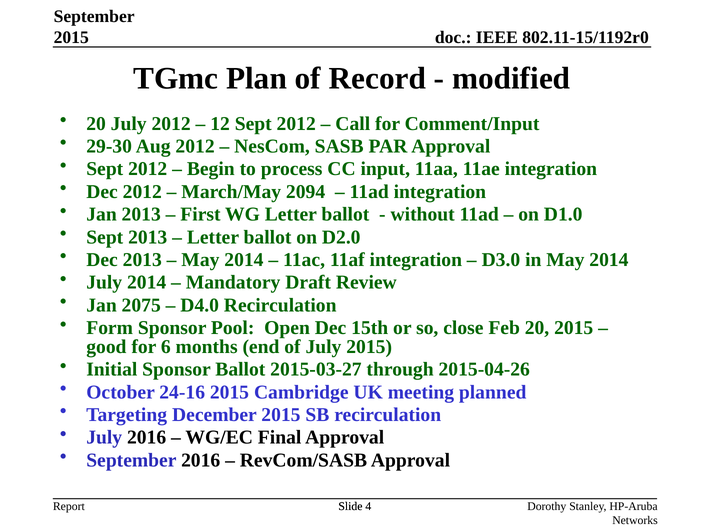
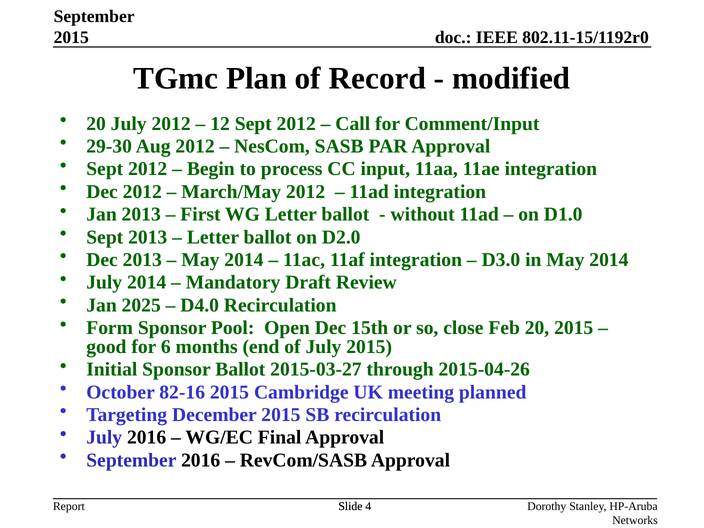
March/May 2094: 2094 -> 2012 (306, 192)
2075: 2075 -> 2025 (141, 305)
24-16: 24-16 -> 82-16 (182, 392)
